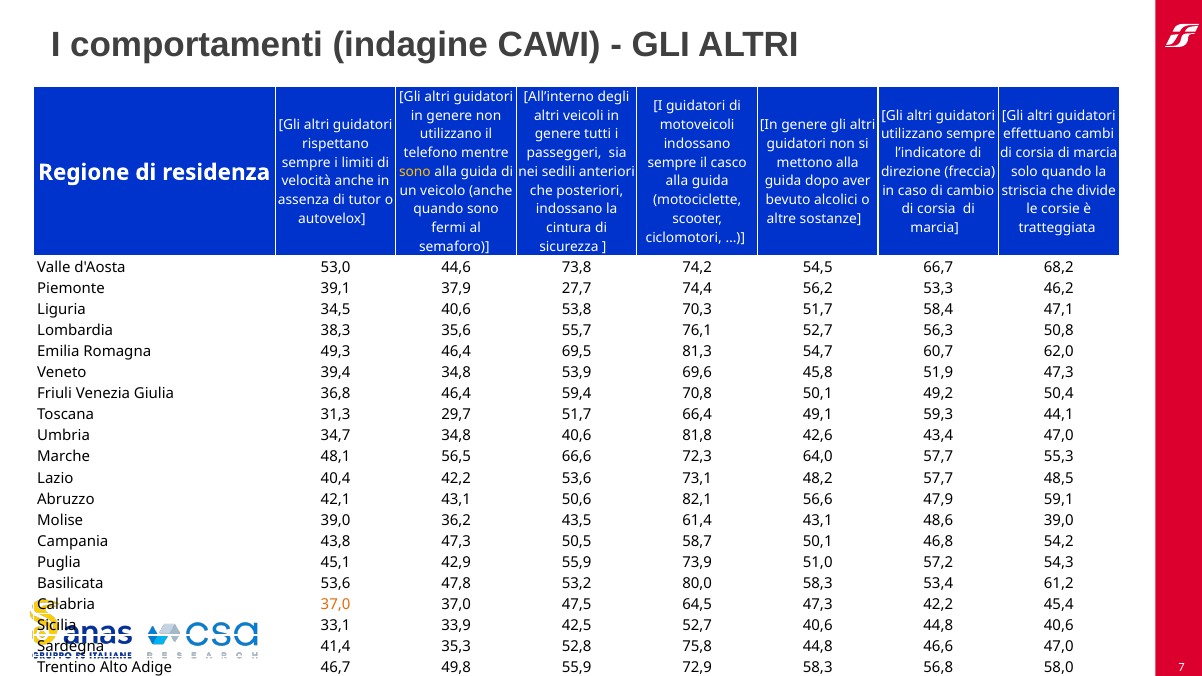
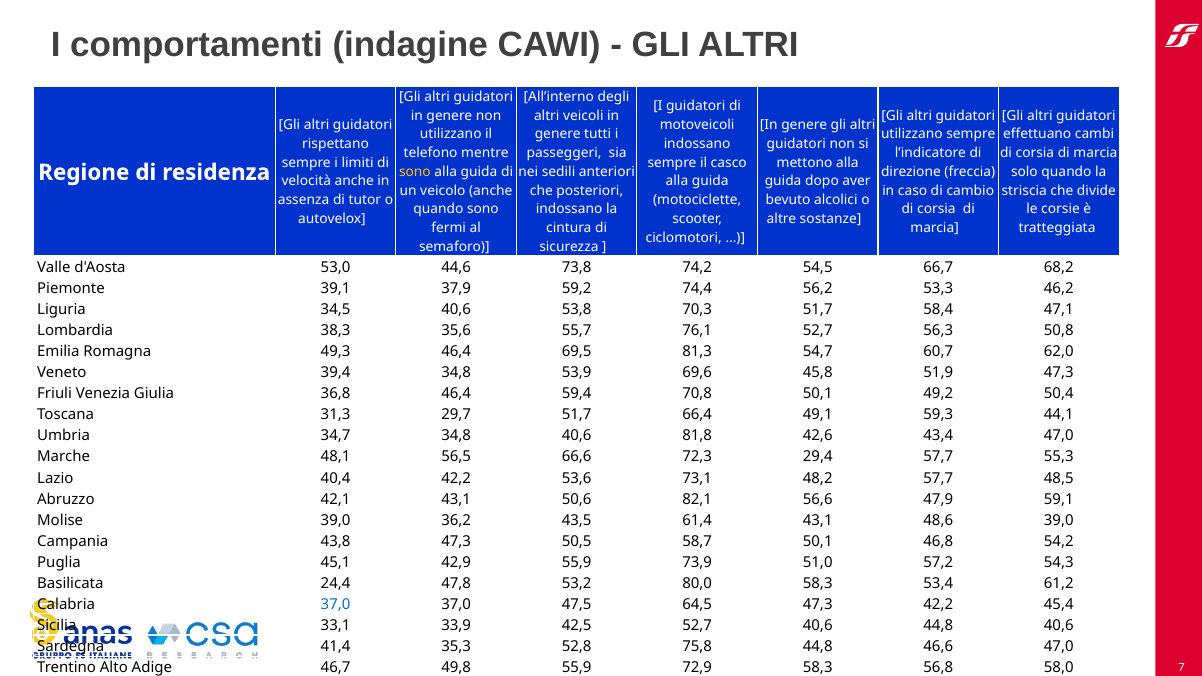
27,7: 27,7 -> 59,2 (577, 288)
64,0: 64,0 -> 29,4 (818, 457)
Basilicata 53,6: 53,6 -> 24,4 (336, 584)
37,0 colour: orange -> blue (336, 605)
